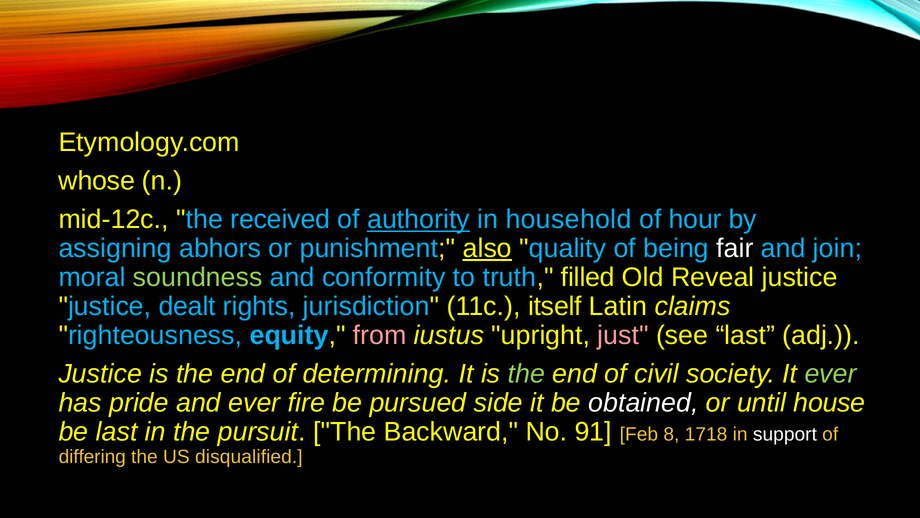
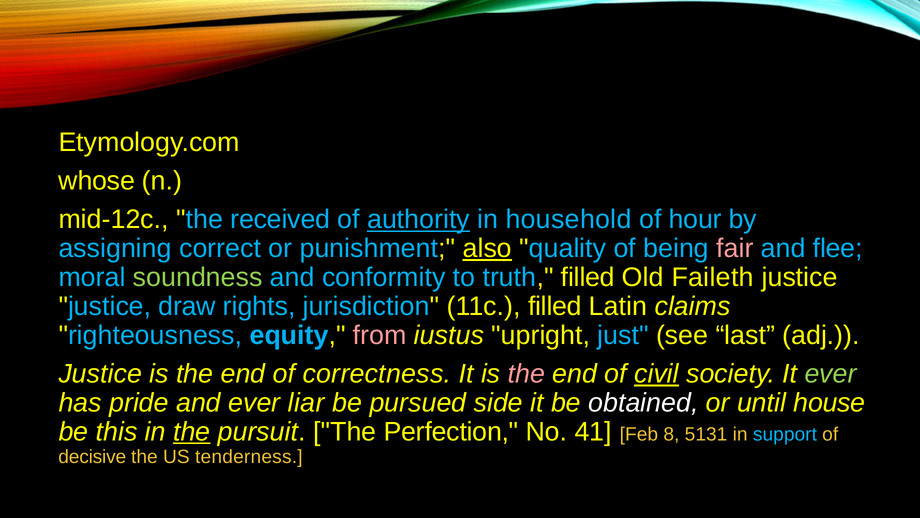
abhors: abhors -> correct (220, 248)
fair colour: white -> pink (735, 248)
join: join -> flee (838, 248)
Reveal: Reveal -> Faileth (713, 277)
dealt: dealt -> draw (187, 306)
11c itself: itself -> filled (555, 306)
just colour: pink -> light blue (623, 335)
determining: determining -> correctness (377, 374)
the colour: light green -> pink (526, 374)
civil underline: none -> present (656, 374)
fire: fire -> liar (306, 402)
be last: last -> this (117, 431)
the underline: none -> present (192, 431)
Backward: Backward -> Perfection (451, 431)
91: 91 -> 41 (593, 431)
1718: 1718 -> 5131 (706, 434)
support colour: white -> light blue (785, 434)
differing: differing -> decisive (92, 456)
disqualified: disqualified -> tenderness (249, 456)
